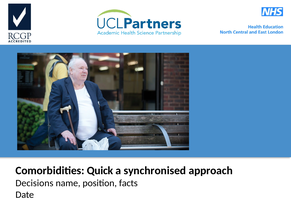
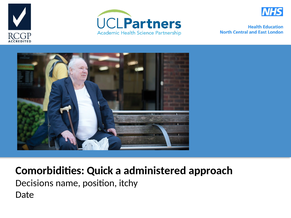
synchronised: synchronised -> administered (155, 171)
facts: facts -> itchy (128, 183)
